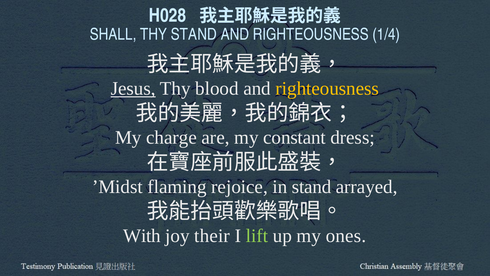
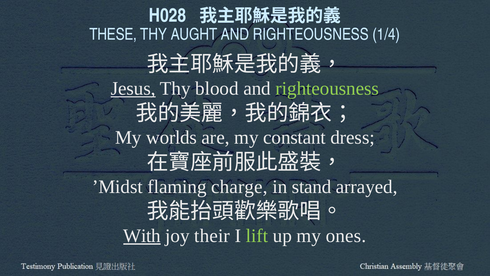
SHALL: SHALL -> THESE (113, 34)
THY STAND: STAND -> AUGHT (194, 34)
righteousness colour: yellow -> light green (327, 88)
charge: charge -> worlds (172, 137)
rejoice: rejoice -> charge (239, 186)
With underline: none -> present (142, 235)
